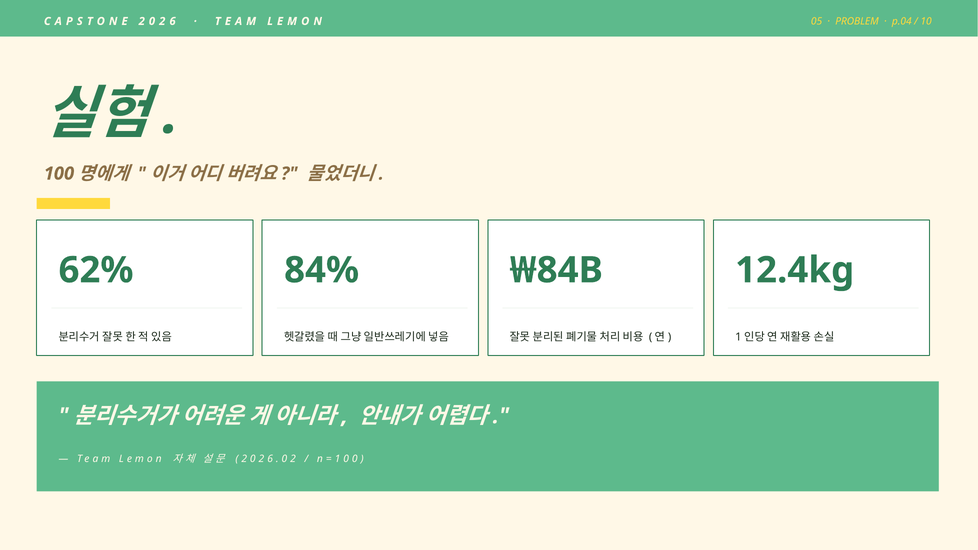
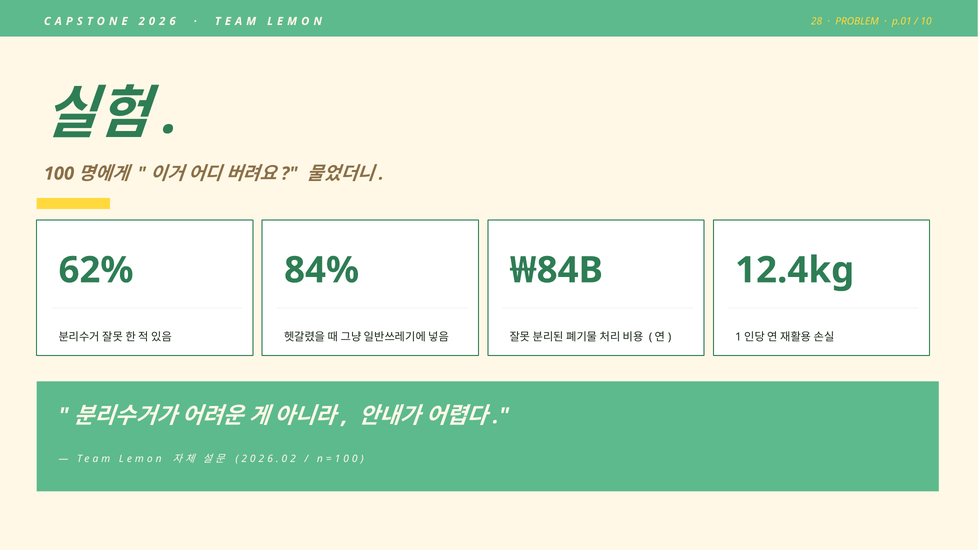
05: 05 -> 28 (817, 21)
p.04: p.04 -> p.01 (902, 21)
